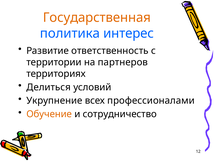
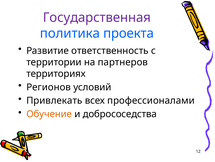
Государственная colour: orange -> purple (97, 17)
интерес: интерес -> проекта (129, 33)
Делиться: Делиться -> Регионов (49, 87)
Укрупнение: Укрупнение -> Привлекать (54, 100)
сотрудничество: сотрудничество -> добрососедства (120, 114)
